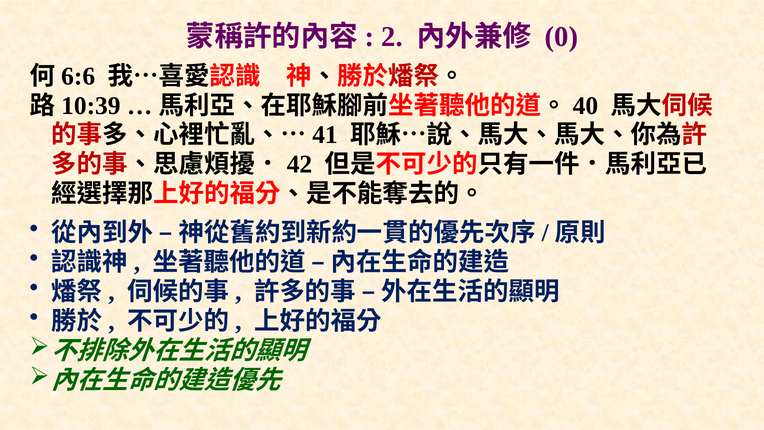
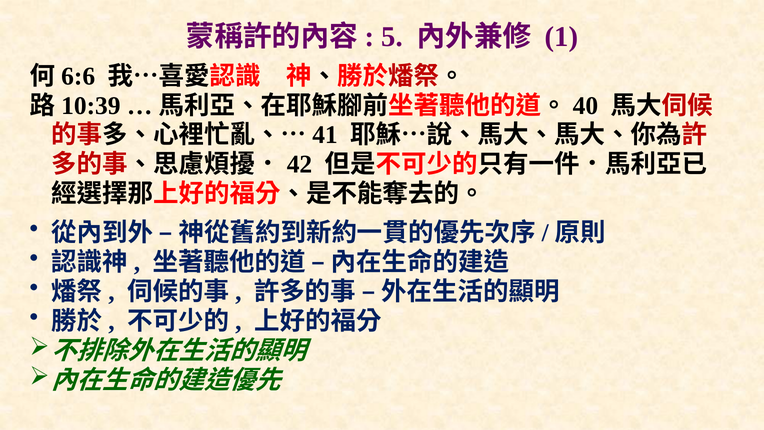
2: 2 -> 5 (392, 37)
0: 0 -> 1 (561, 37)
